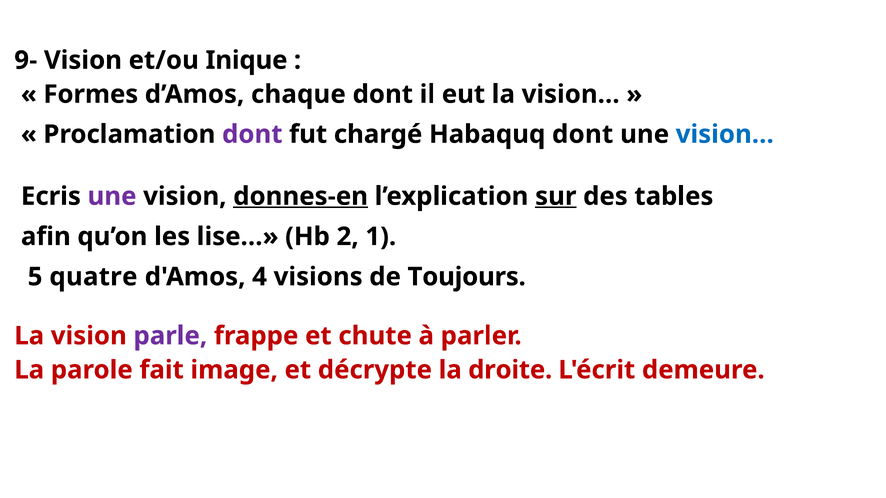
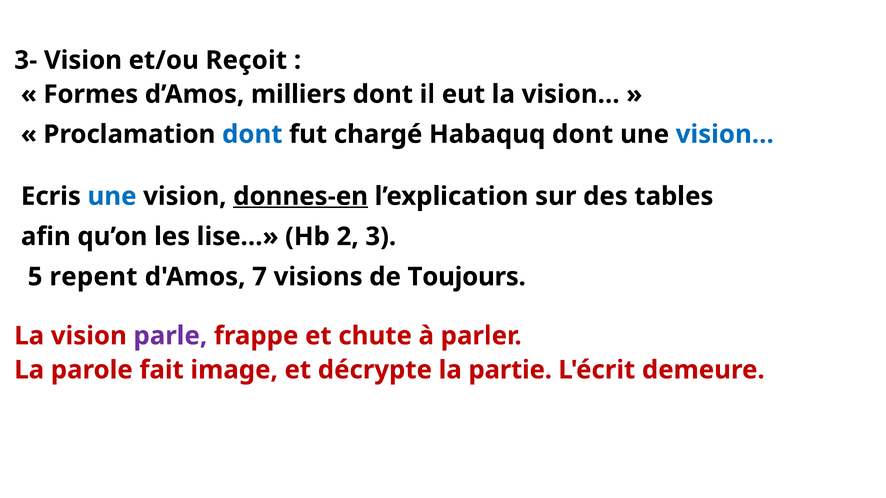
9-: 9- -> 3- (26, 60)
Inique: Inique -> Reçoit (246, 60)
chaque: chaque -> milliers (299, 94)
dont colour: purple -> blue (252, 134)
une colour: purple -> blue (112, 196)
sur underline: present -> none (556, 196)
1: 1 -> 3 (381, 237)
quatre: quatre -> repent (93, 277)
4: 4 -> 7 (260, 277)
droite: droite -> partie (510, 370)
